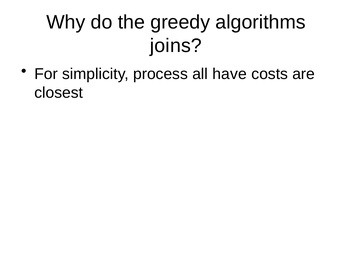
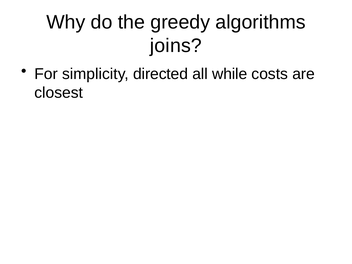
process: process -> directed (161, 74)
have: have -> while (230, 74)
